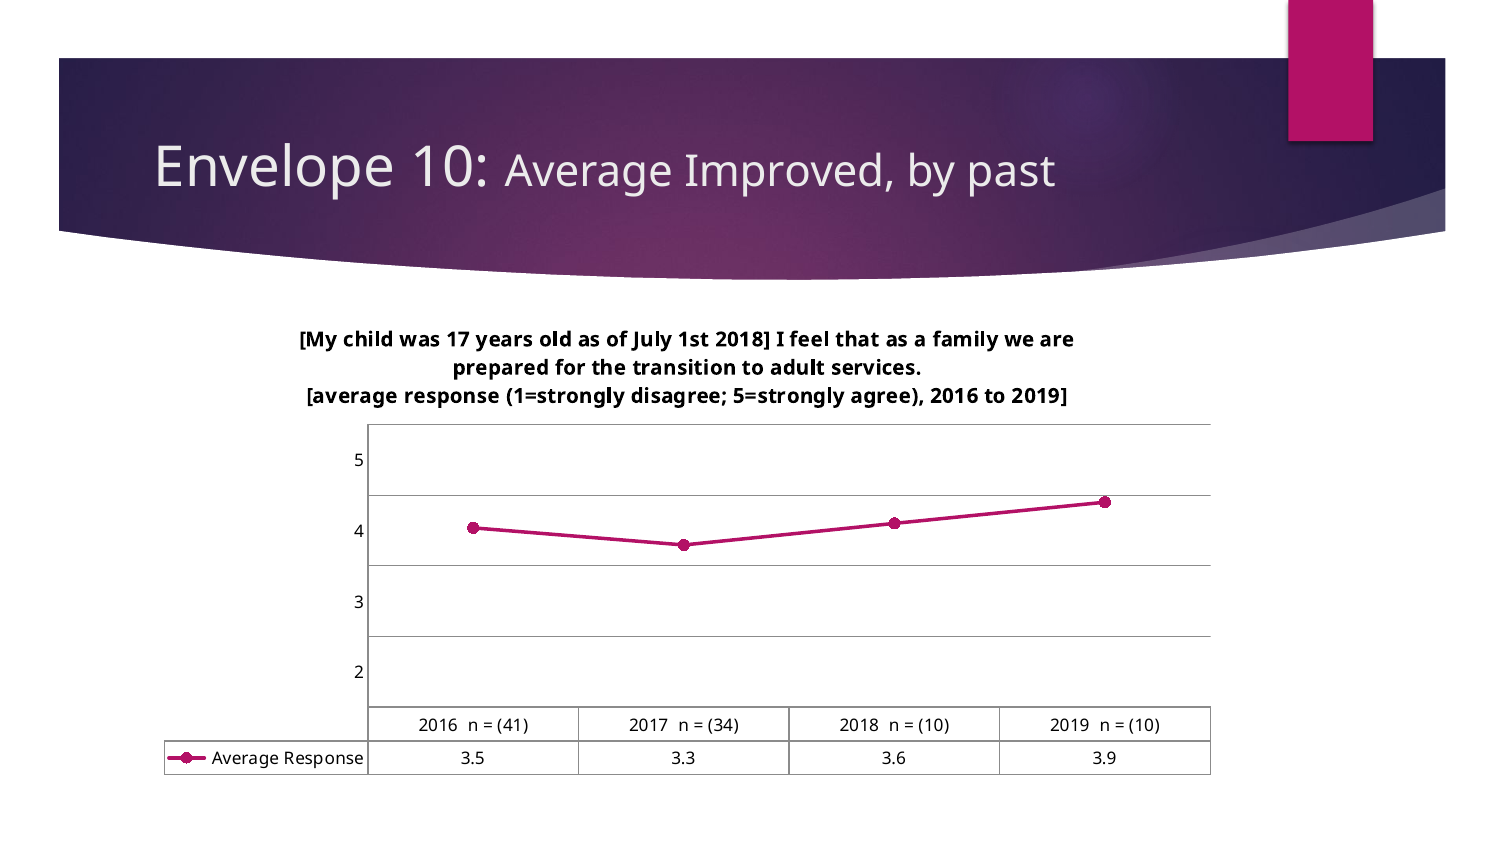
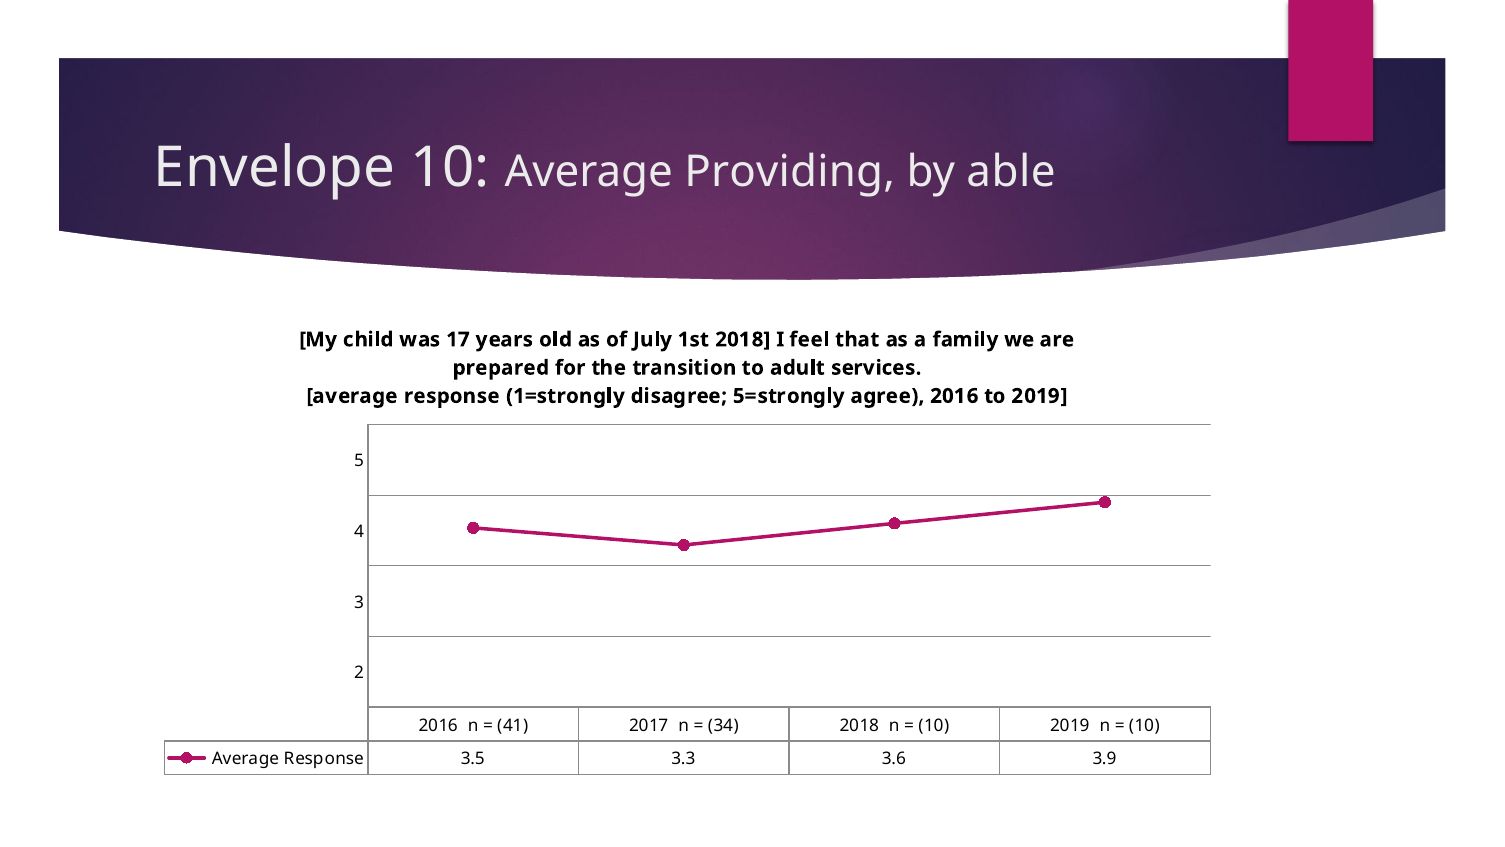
Improved: Improved -> Providing (790, 172)
past: past -> able (1011, 172)
